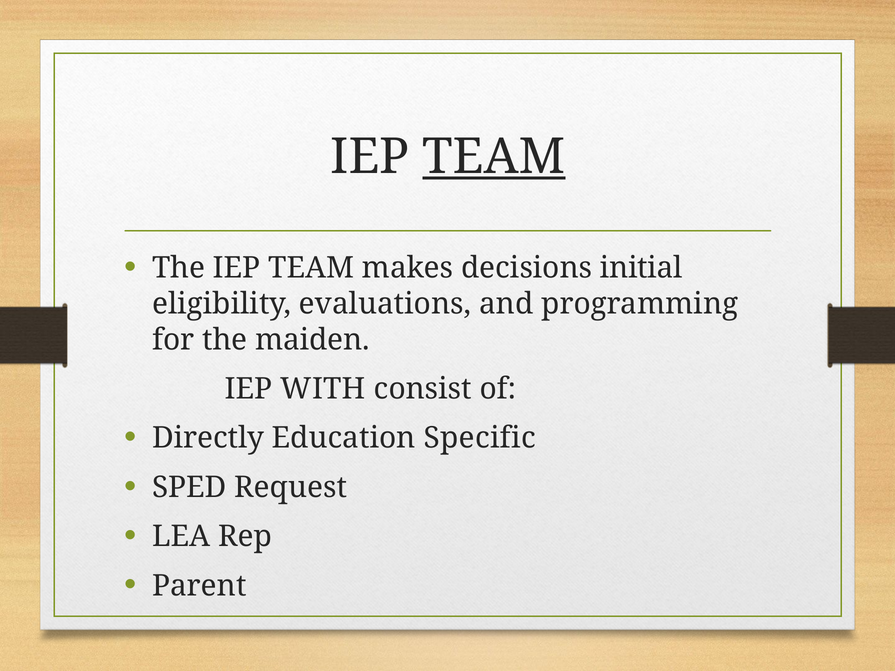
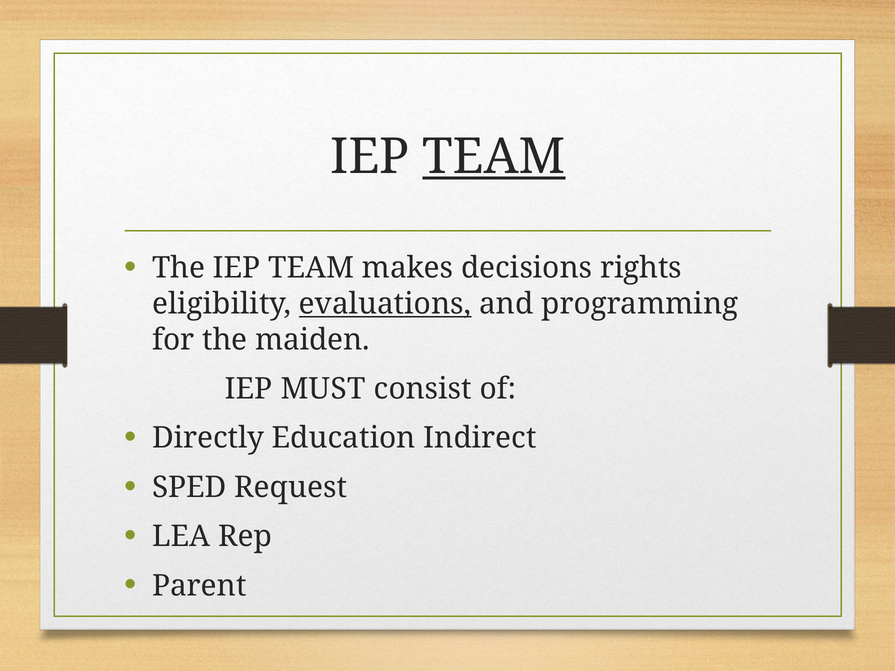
initial: initial -> rights (641, 268)
evaluations underline: none -> present (385, 304)
WITH: WITH -> MUST (323, 389)
Specific: Specific -> Indirect (480, 438)
